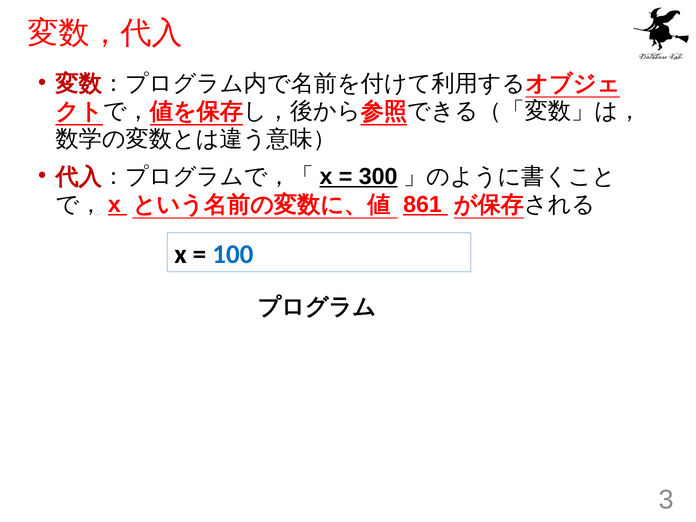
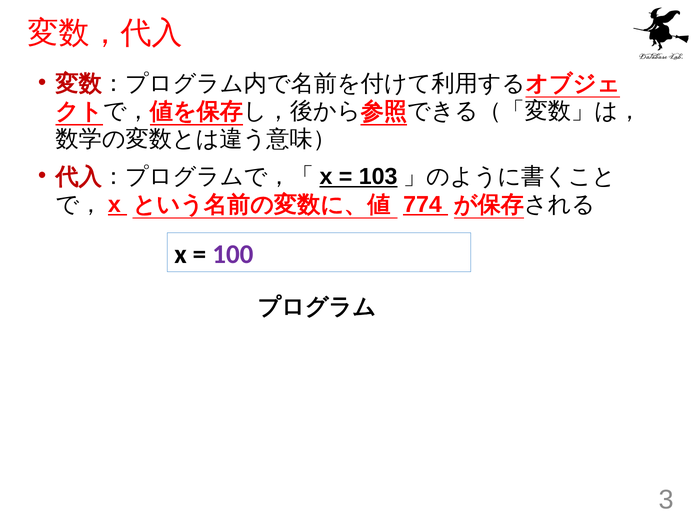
300: 300 -> 103 (378, 177)
861: 861 -> 774 (422, 204)
100 colour: blue -> purple (233, 254)
